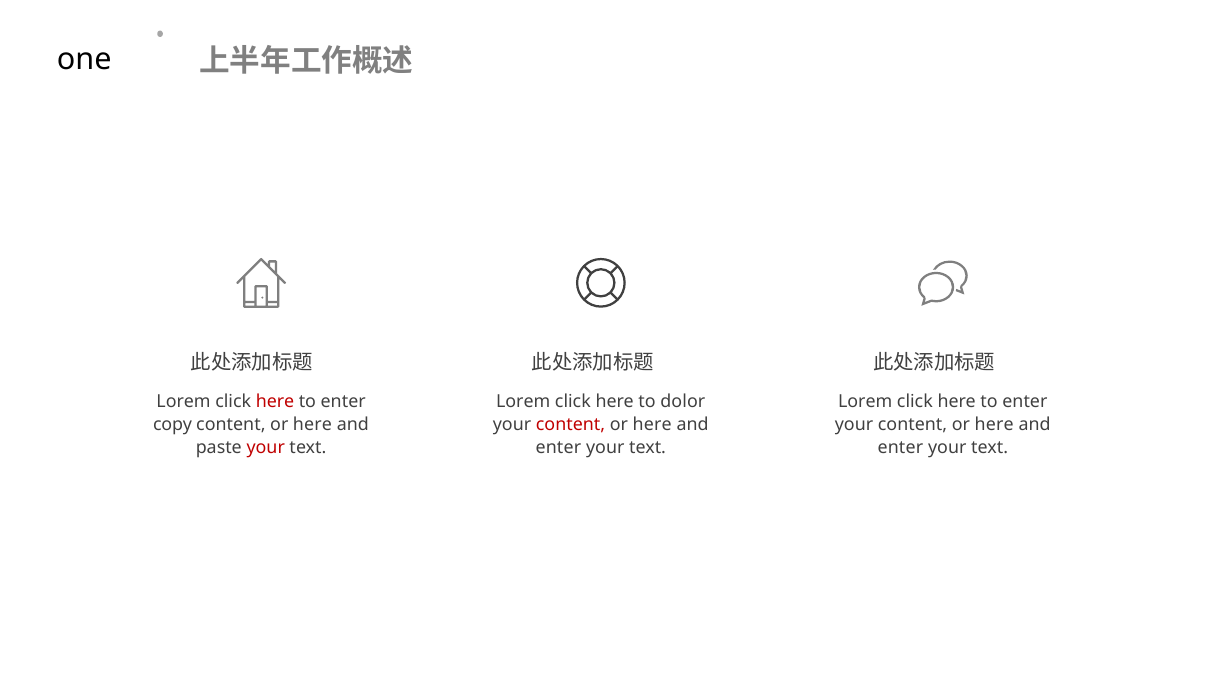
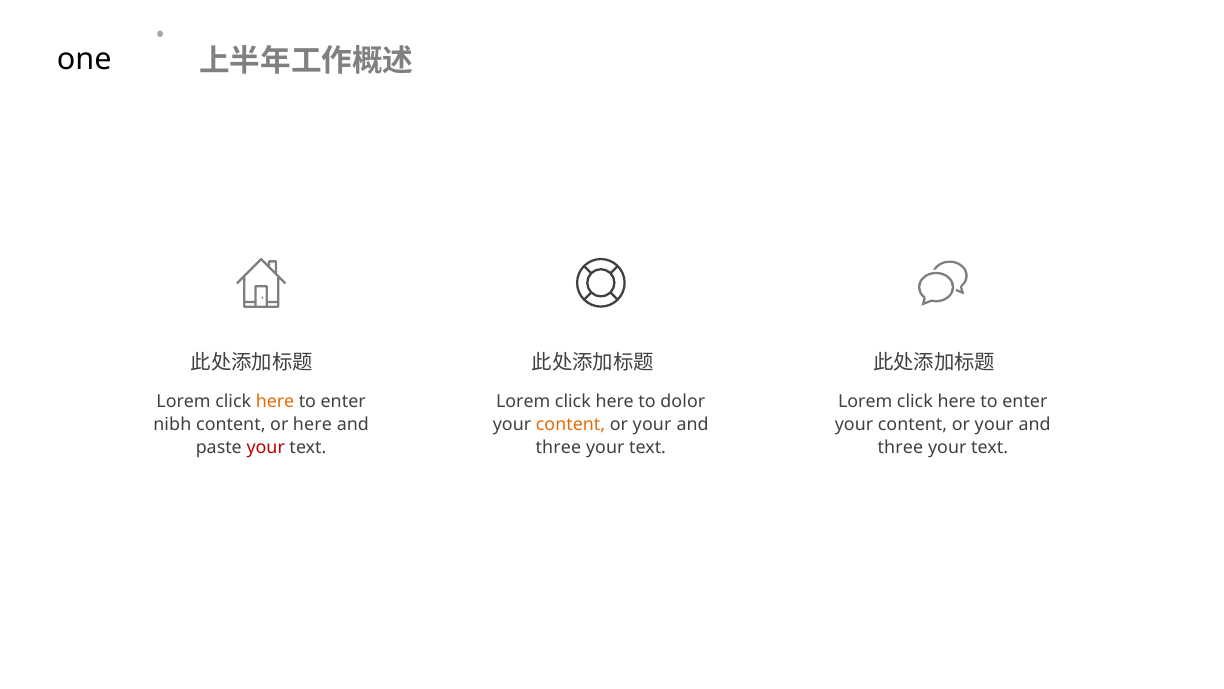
here colour: red -> orange (275, 401)
copy: copy -> nibh (172, 424)
content colour: red -> orange (571, 424)
here: here -> your (652, 424)
here: here -> your (994, 424)
enter: enter -> three (558, 447)
enter: enter -> three (900, 447)
